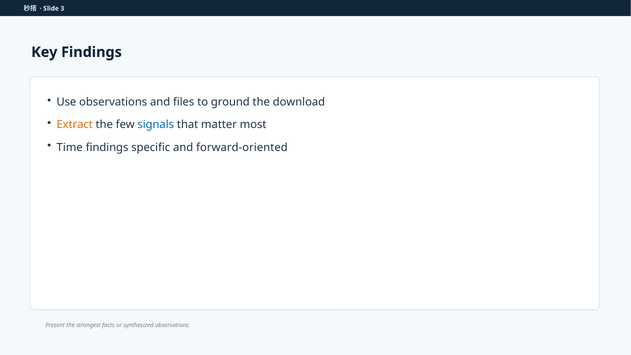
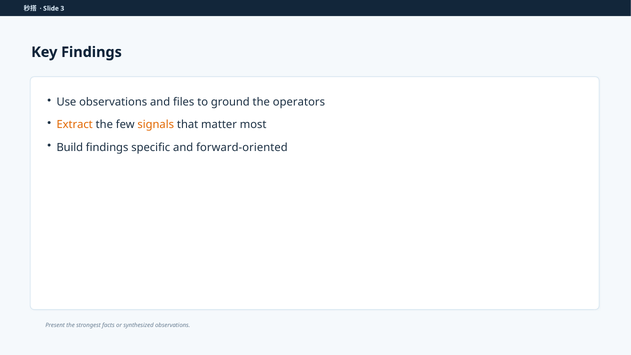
download: download -> operators (299, 102)
signals colour: blue -> orange (156, 125)
Time: Time -> Build (70, 147)
